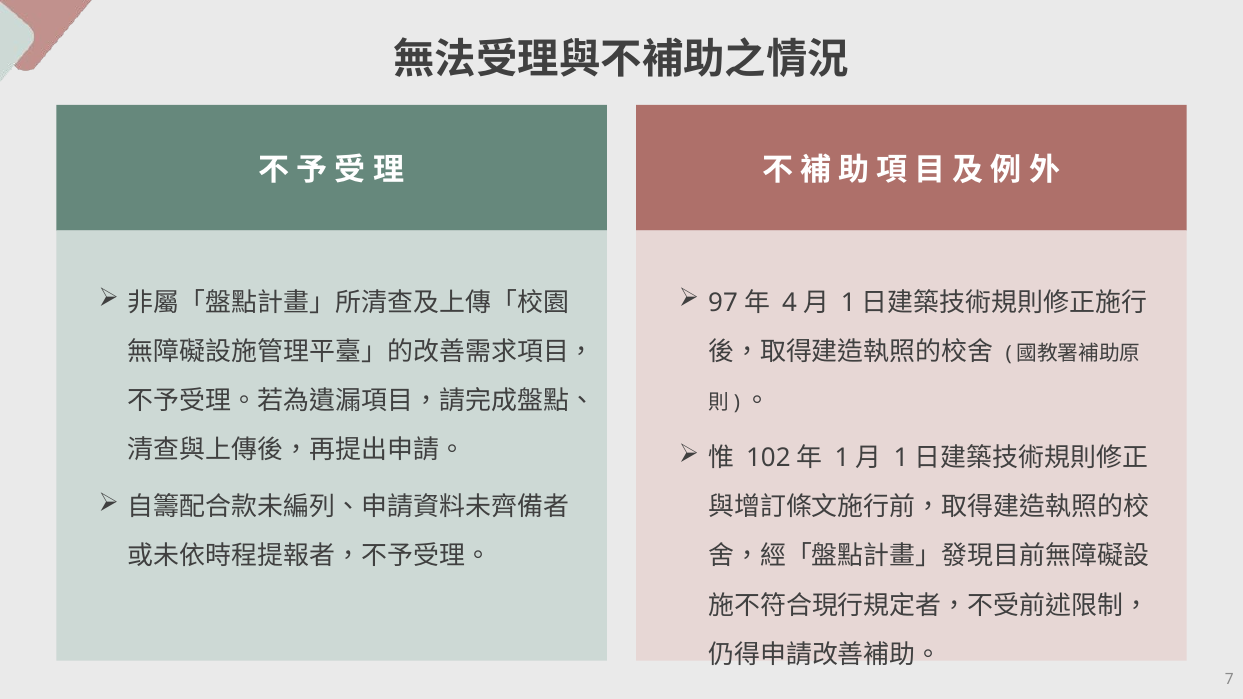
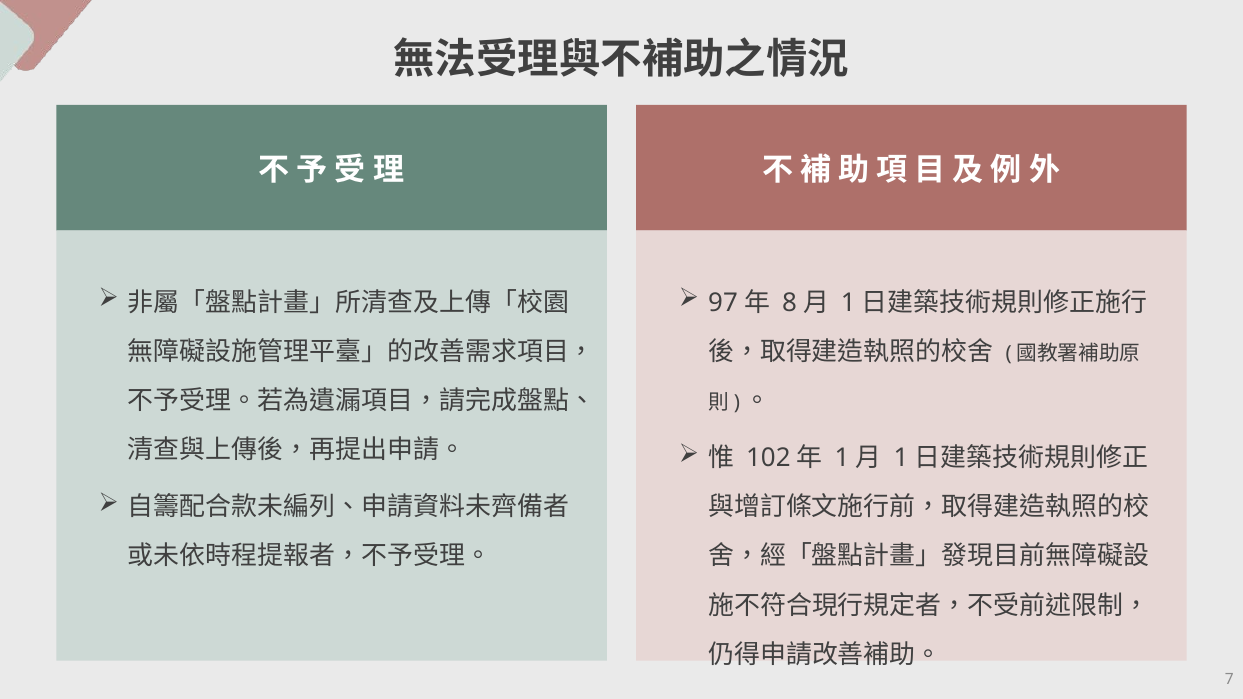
4: 4 -> 8 (789, 303)
